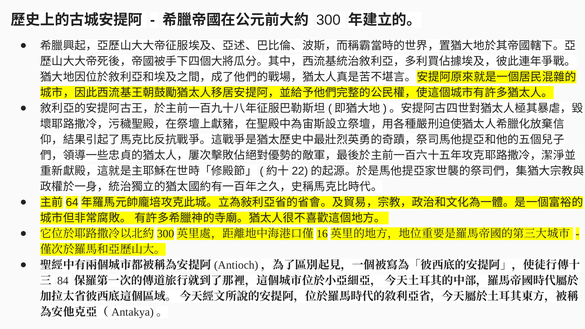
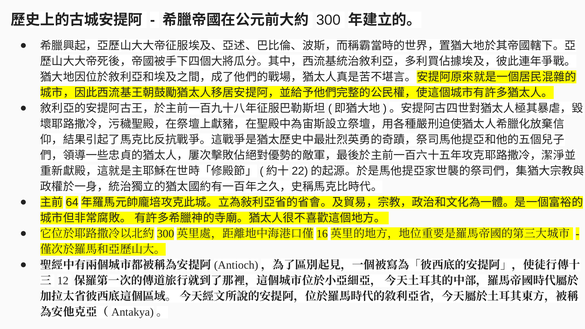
84: 84 -> 12 (63, 281)
